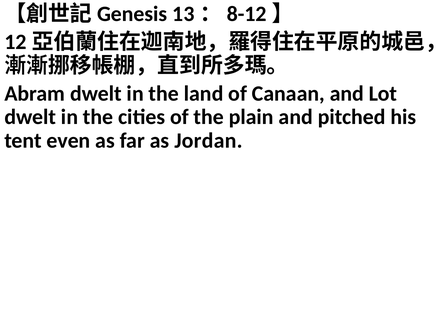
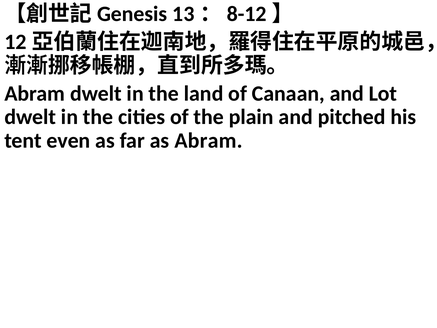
as Jordan: Jordan -> Abram (209, 141)
